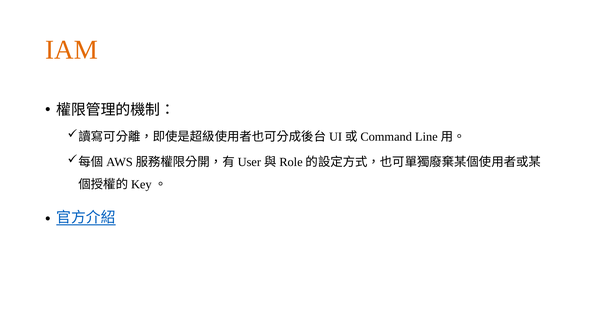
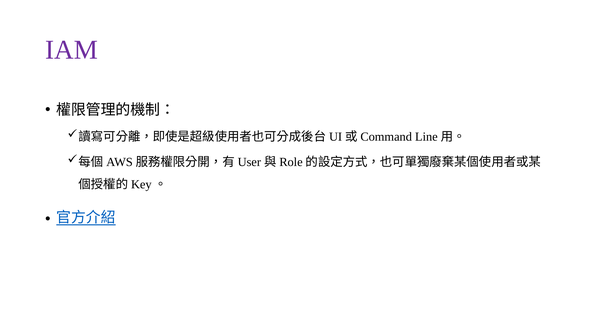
IAM colour: orange -> purple (72, 50)
